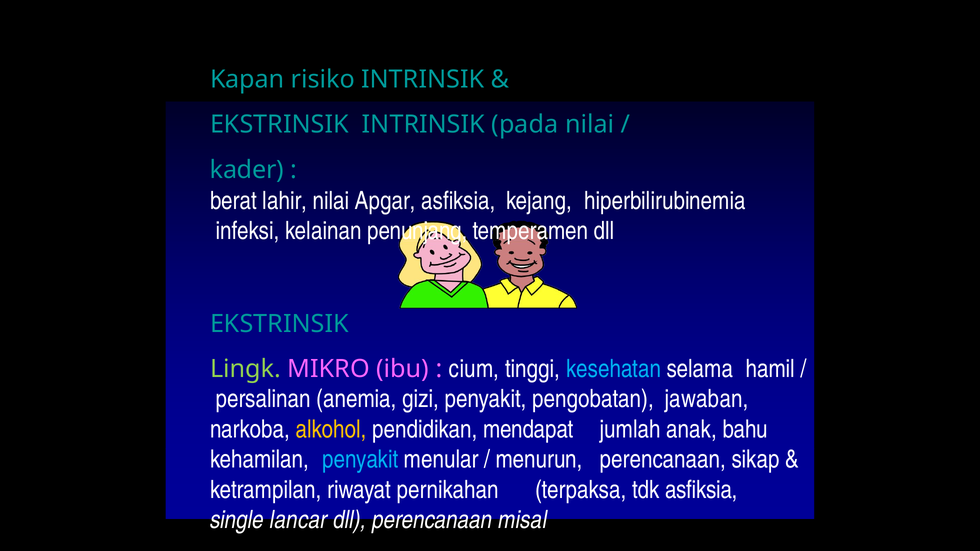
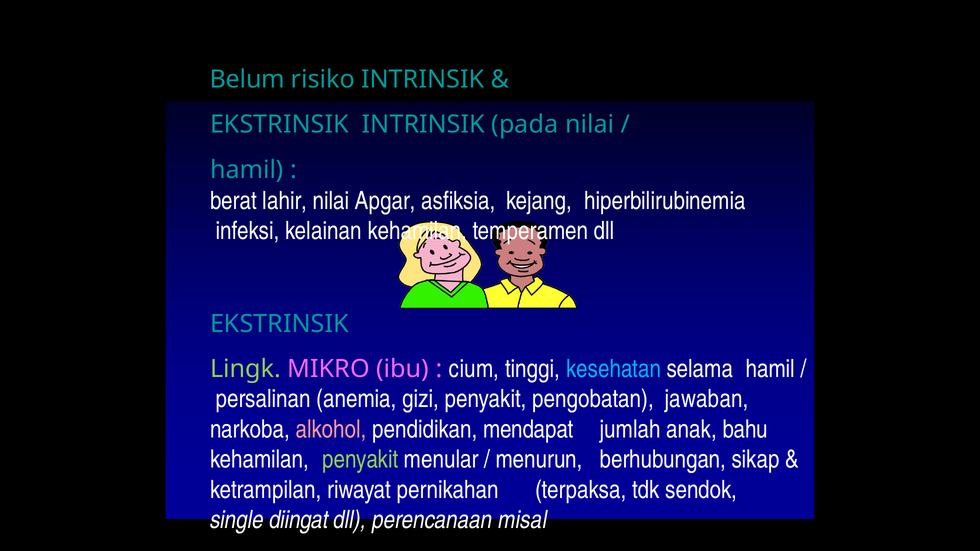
Kapan: Kapan -> Belum (247, 79)
kader: kader -> hamil (247, 170)
kelainan penunjang: penunjang -> kehamilan (417, 231)
alkohol colour: yellow -> pink (331, 430)
penyakit colour: light blue -> light green (360, 460)
menurun perencanaan: perencanaan -> berhubungan (663, 460)
tdk asfiksia: asfiksia -> sendok (701, 490)
lancar: lancar -> diingat (299, 520)
